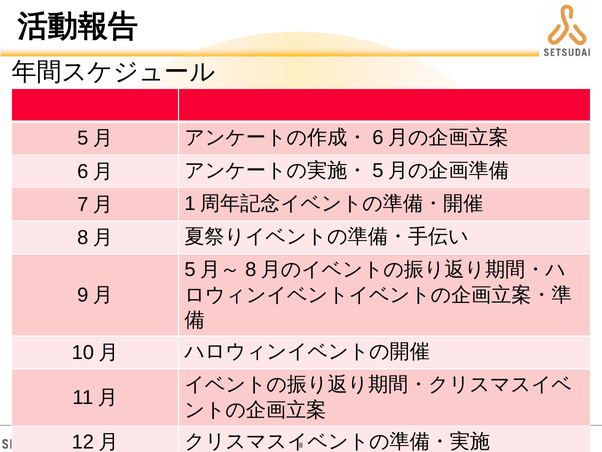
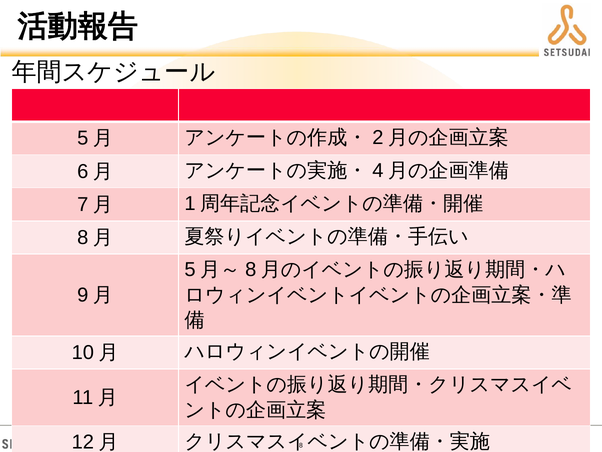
6: 6 -> 2 (378, 137)
5: 5 -> 4 (378, 170)
